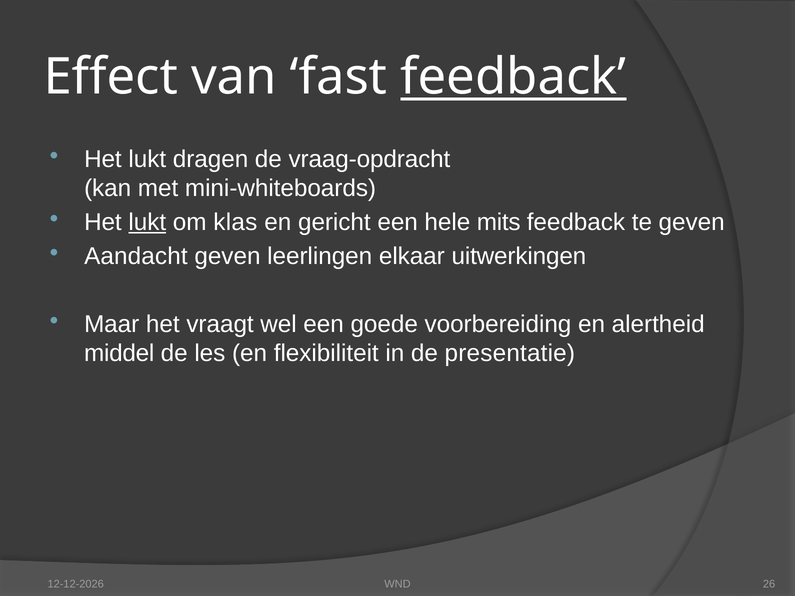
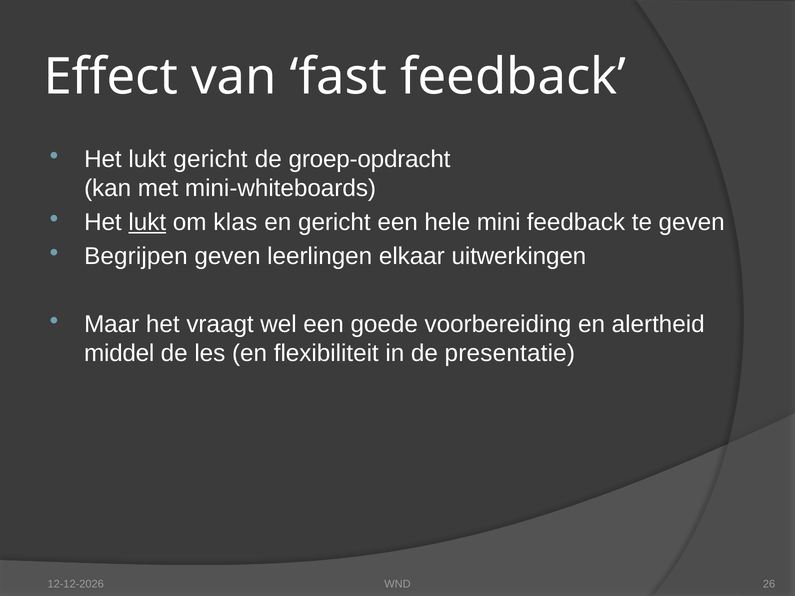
feedback underline: present -> none (513, 77)
lukt dragen: dragen -> gericht (210, 159)
vraag-opdracht: vraag-opdracht -> groep-opdracht (369, 159)
mits: mits -> mini (499, 222)
Aandacht: Aandacht -> Begrijpen (136, 256)
